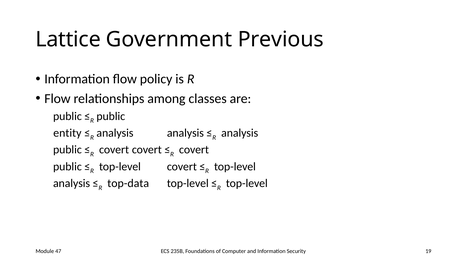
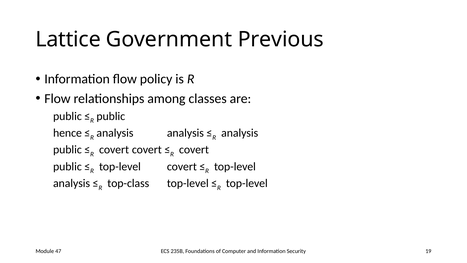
entity: entity -> hence (67, 133)
top-data: top-data -> top-class (128, 183)
